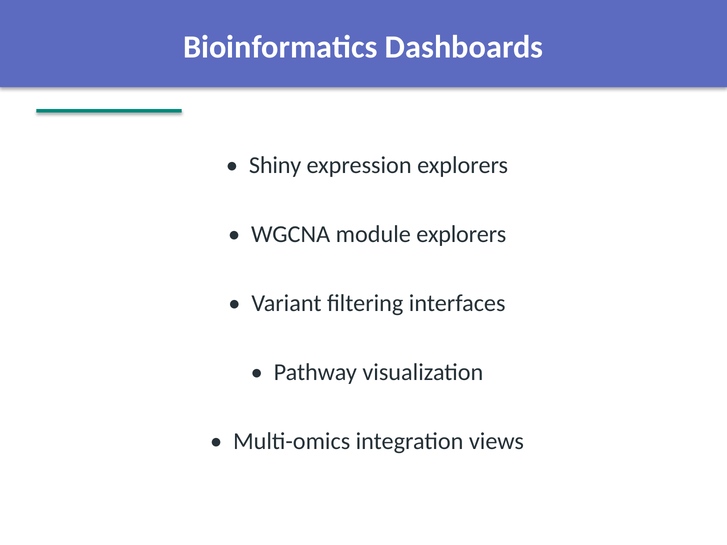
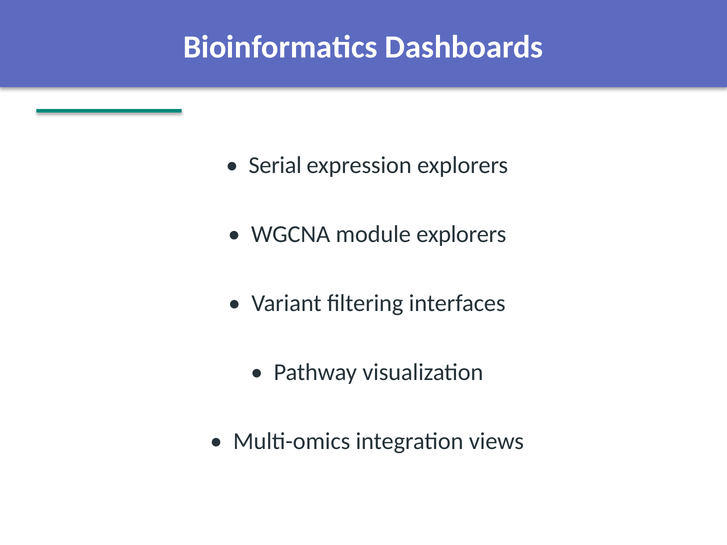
Shiny: Shiny -> Serial (275, 165)
